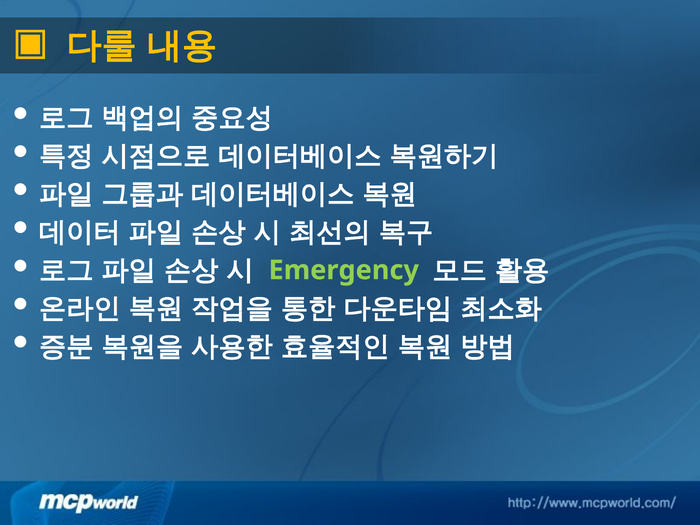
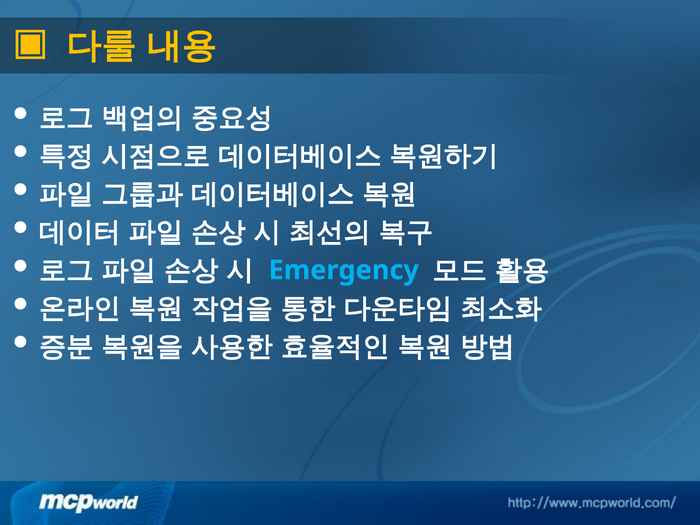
Emergency colour: light green -> light blue (344, 270)
